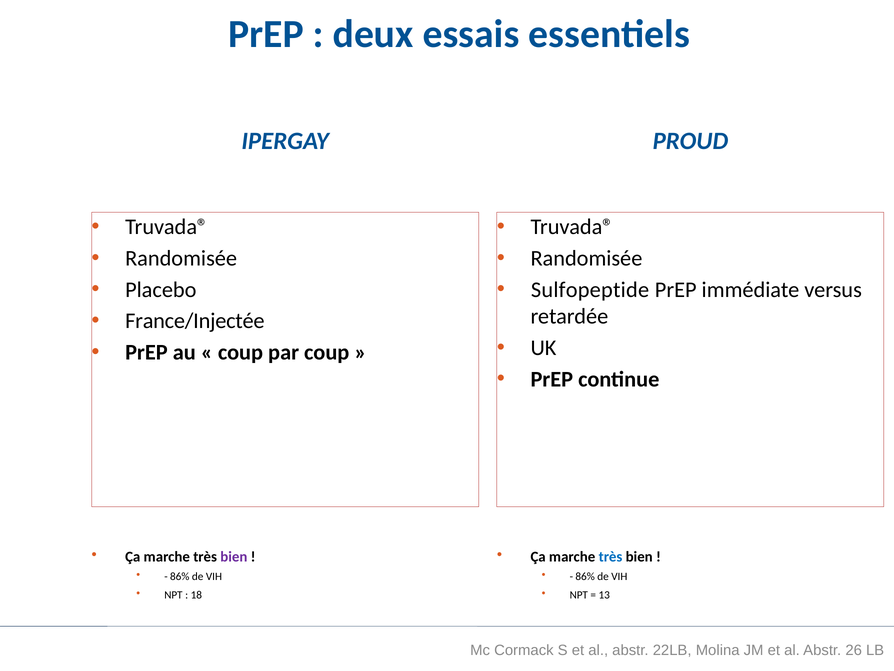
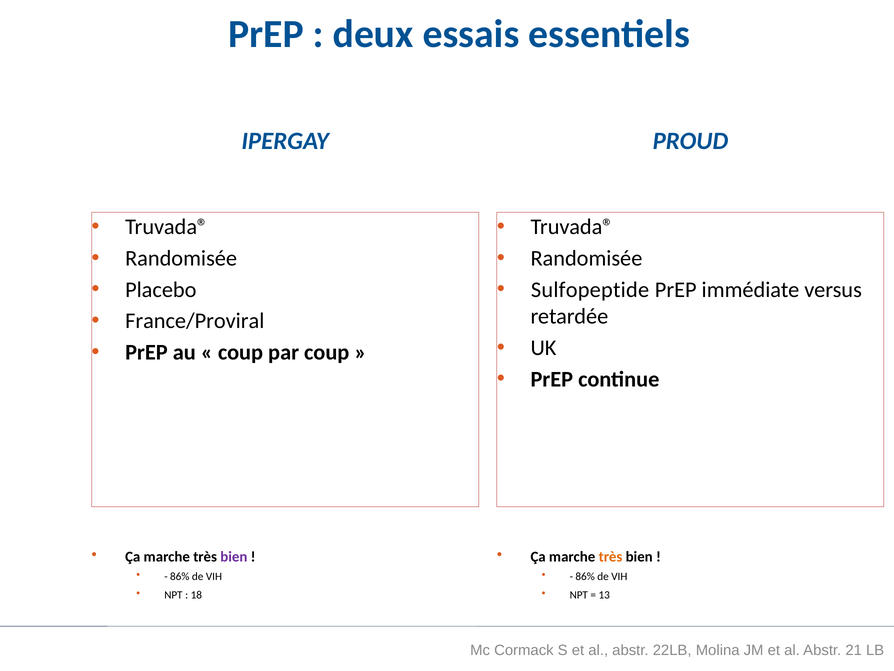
France/Injectée: France/Injectée -> France/Proviral (195, 321)
très colour: blue -> orange (611, 556)
26: 26 -> 21 (854, 650)
